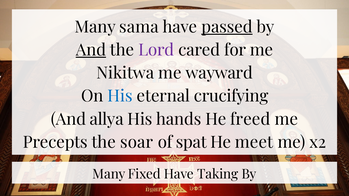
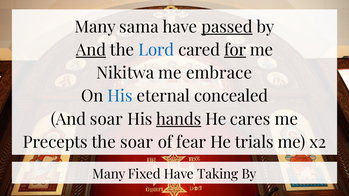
Lord colour: purple -> blue (156, 50)
for underline: none -> present (235, 50)
wayward: wayward -> embrace (219, 73)
crucifying: crucifying -> concealed (231, 96)
And allya: allya -> soar (106, 119)
hands underline: none -> present (179, 119)
freed: freed -> cares (250, 119)
spat: spat -> fear (191, 143)
meet: meet -> trials (254, 143)
